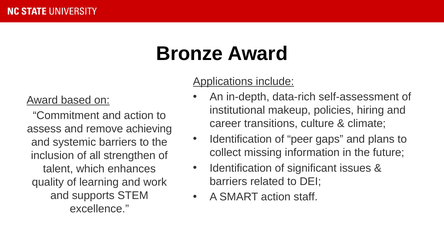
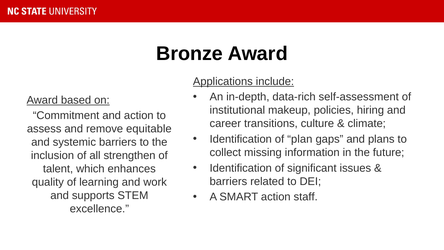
achieving: achieving -> equitable (149, 129)
peer: peer -> plan (300, 139)
